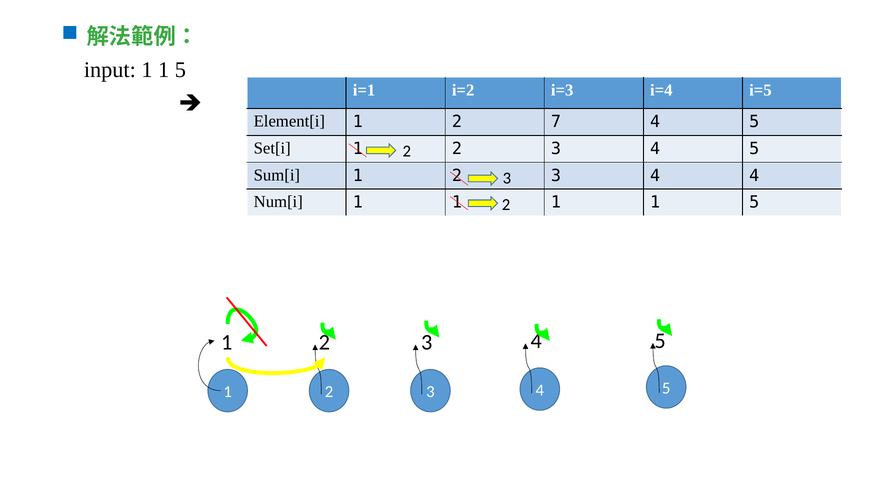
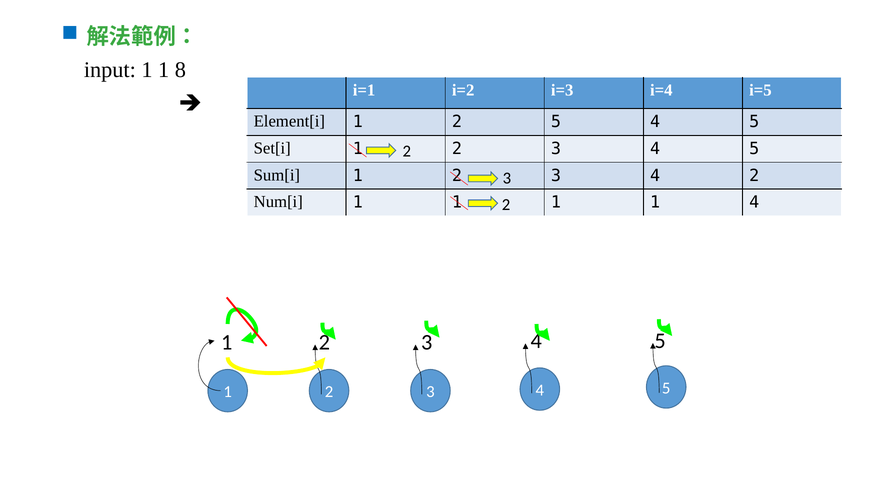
input 1 1 5: 5 -> 8 (180, 70)
2 7: 7 -> 5 (556, 122)
4 4: 4 -> 2 (754, 175)
1 1 1 5: 5 -> 4 (754, 202)
